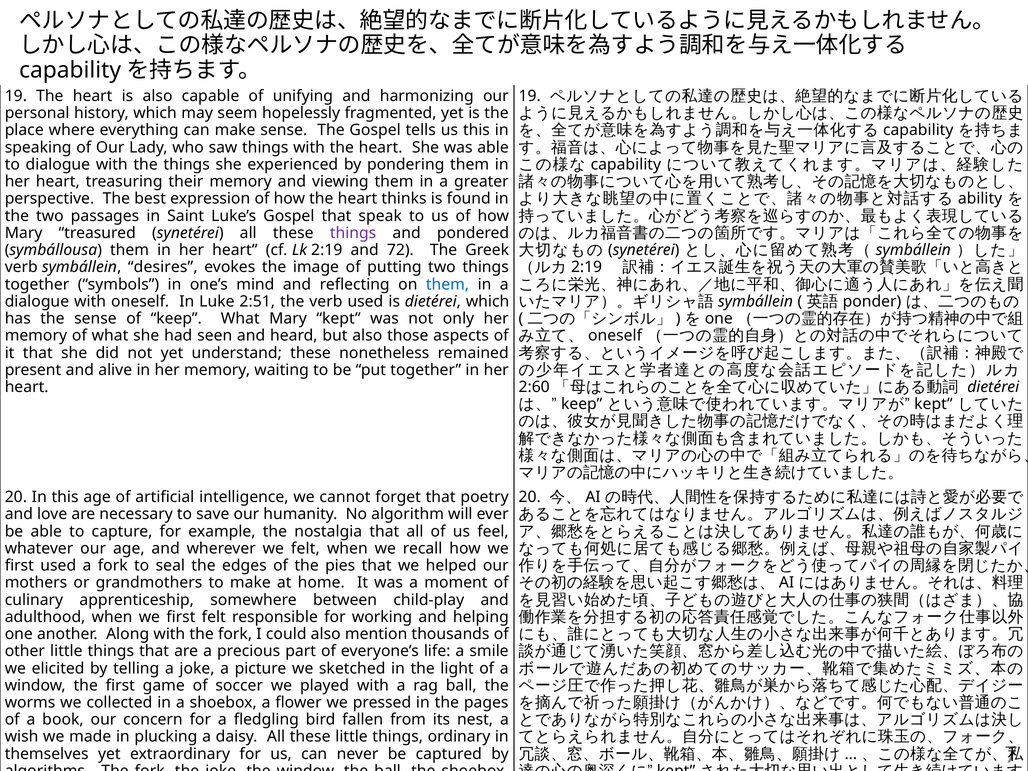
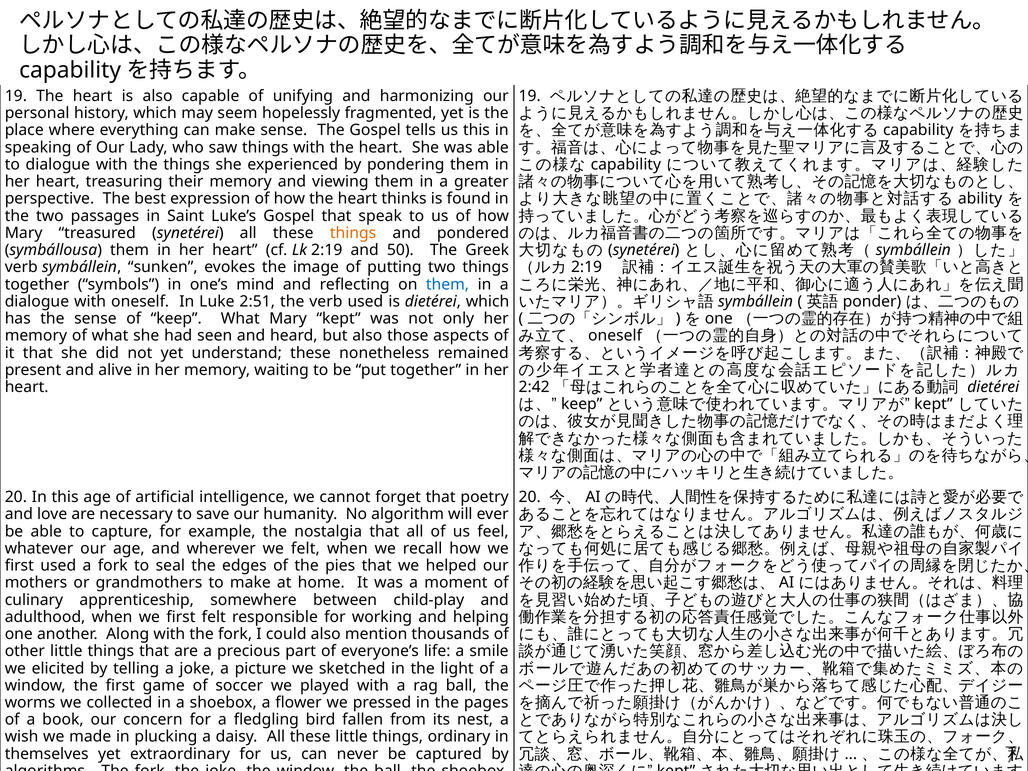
things colour: purple -> orange (353, 233)
72: 72 -> 50 (400, 250)
desires: desires -> sunken (163, 267)
2:60: 2:60 -> 2:42 (534, 387)
